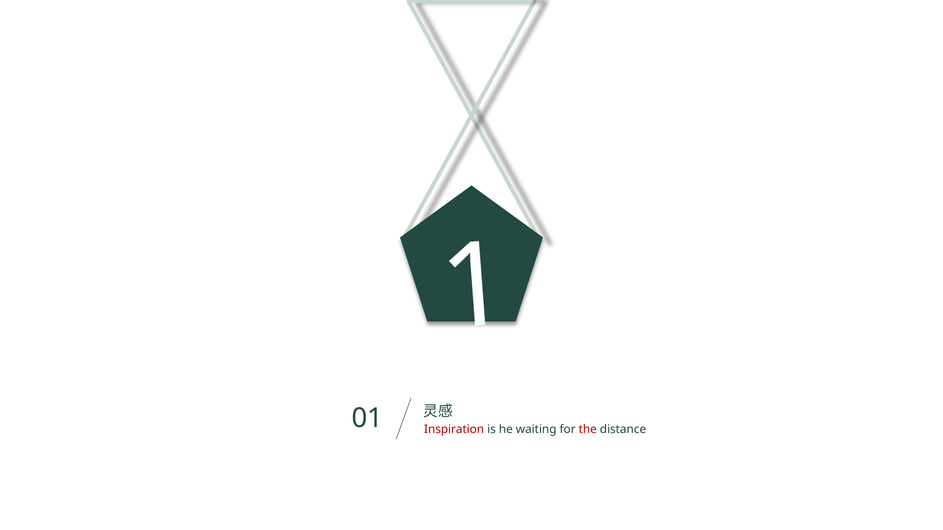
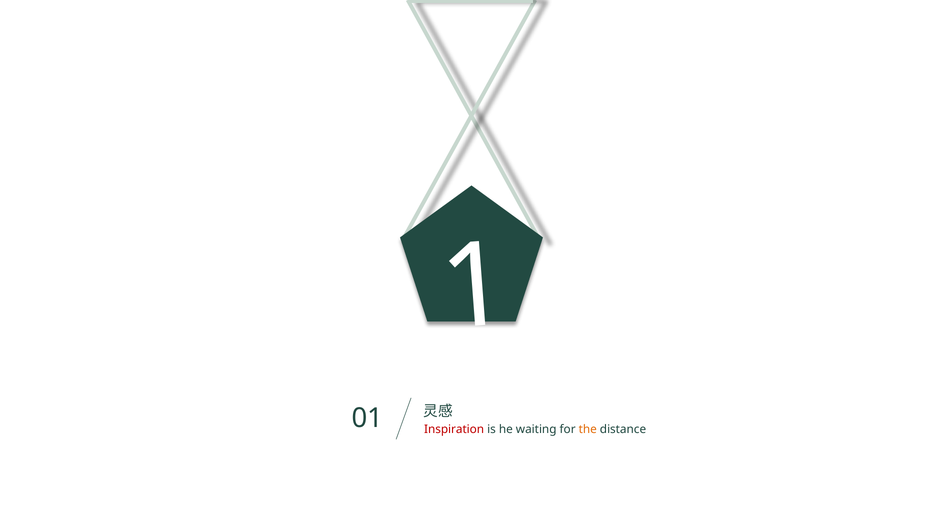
the colour: red -> orange (588, 430)
